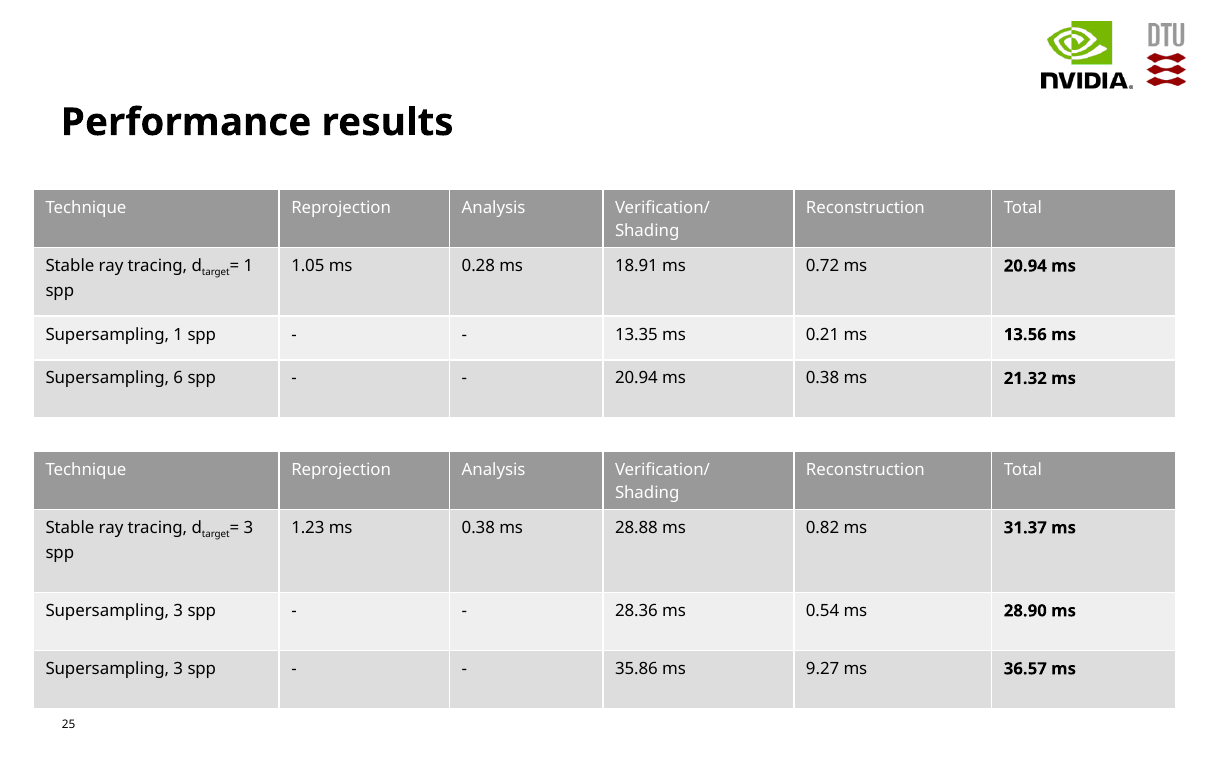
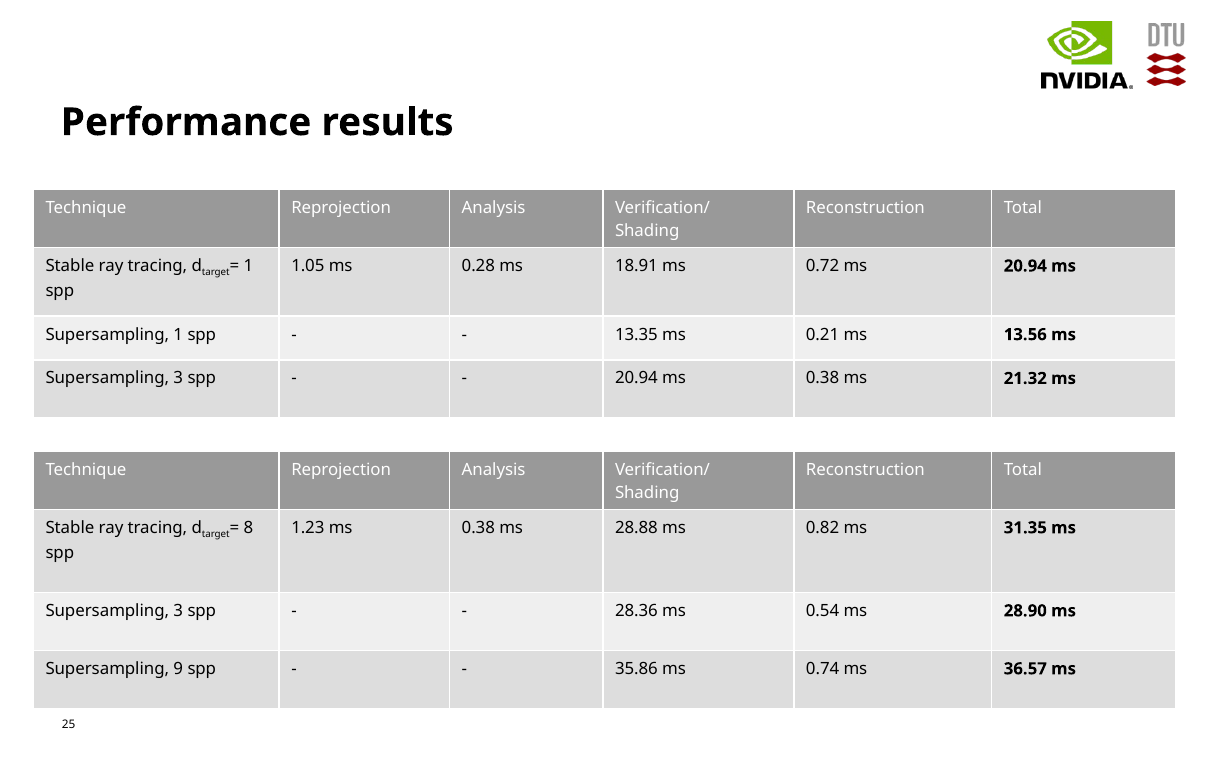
6: 6 -> 3 (178, 378)
3: 3 -> 8 (248, 528)
31.37: 31.37 -> 31.35 (1025, 528)
3: 3 -> 9 (178, 669)
9.27: 9.27 -> 0.74 (823, 669)
